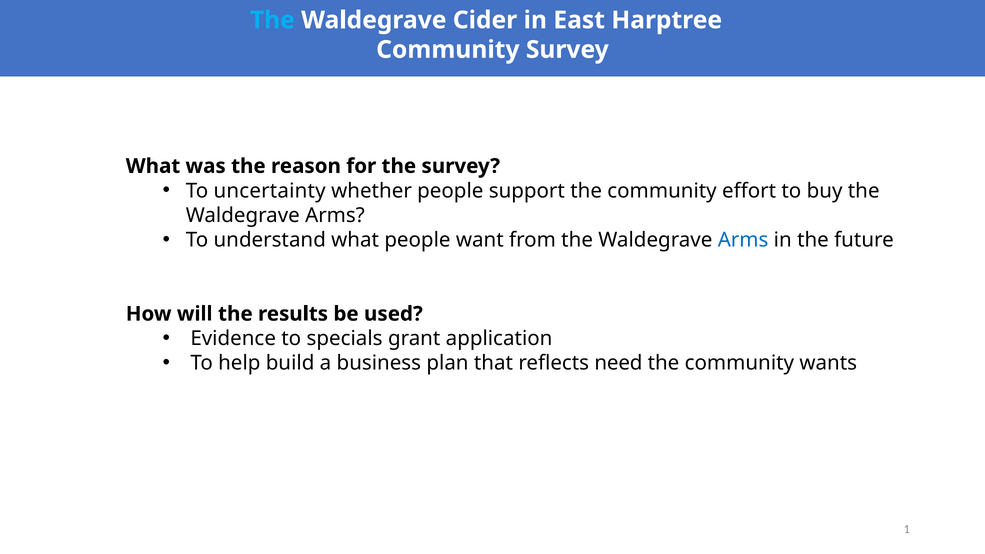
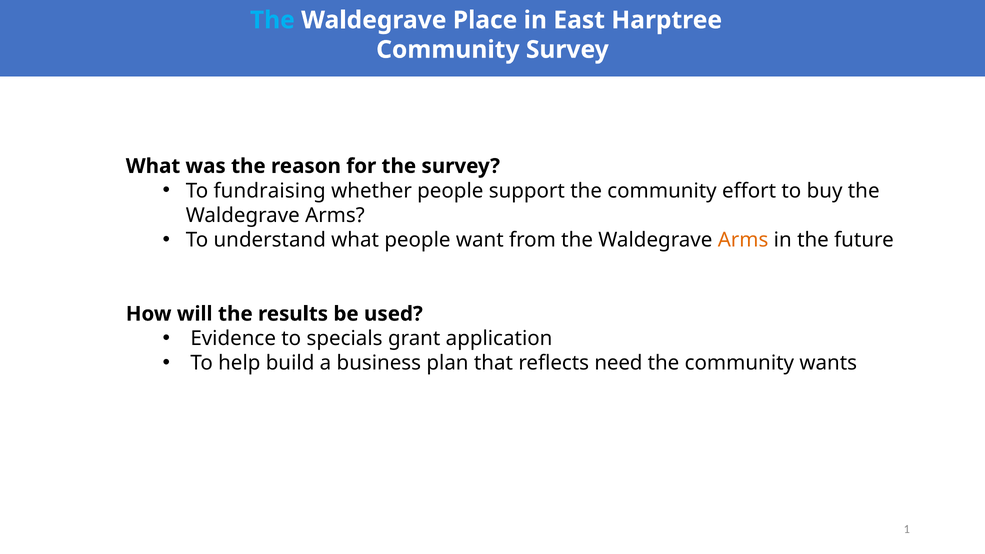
Cider: Cider -> Place (485, 20)
uncertainty: uncertainty -> fundraising (270, 191)
Arms colour: blue -> orange (743, 240)
